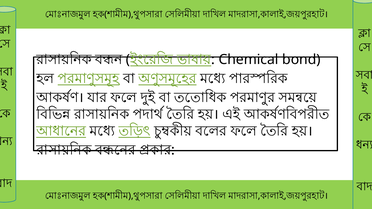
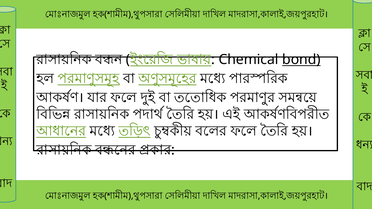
bond underline: none -> present (301, 60)
